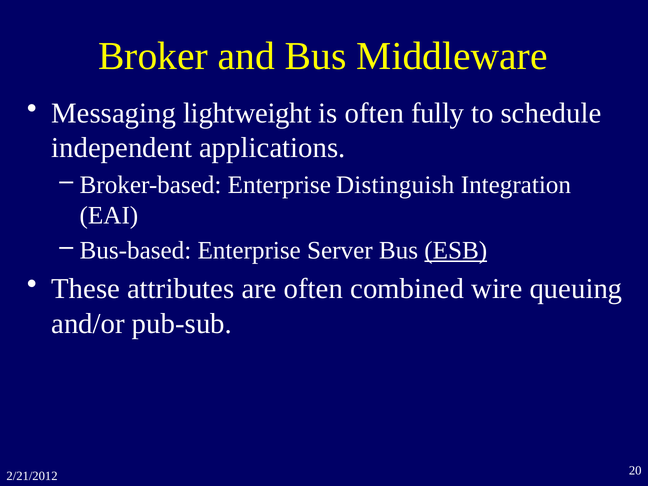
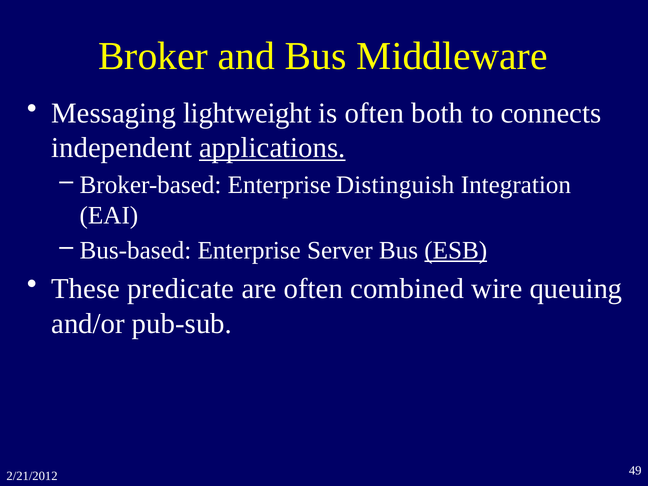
fully: fully -> both (437, 113)
schedule: schedule -> connects (551, 113)
applications underline: none -> present (272, 148)
attributes: attributes -> predicate (181, 289)
20: 20 -> 49 (635, 471)
